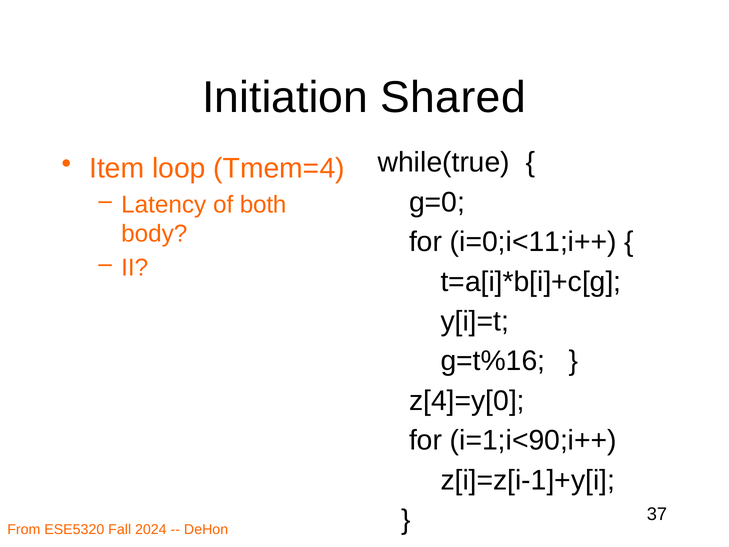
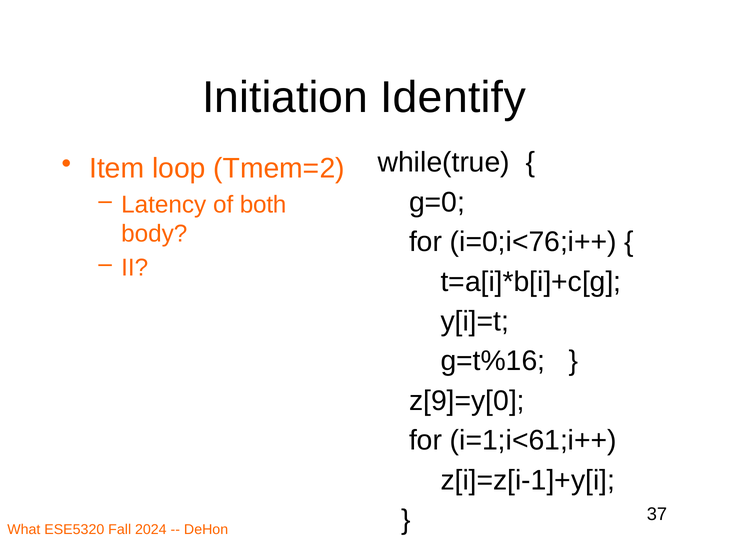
Shared: Shared -> Identify (453, 97)
Tmem=4: Tmem=4 -> Tmem=2 (279, 168)
i=0;i<11;i++: i=0;i<11;i++ -> i=0;i<76;i++ (533, 242)
z[4]=y[0: z[4]=y[0 -> z[9]=y[0 (467, 401)
i=1;i<90;i++: i=1;i<90;i++ -> i=1;i<61;i++ (533, 440)
From: From -> What (24, 530)
